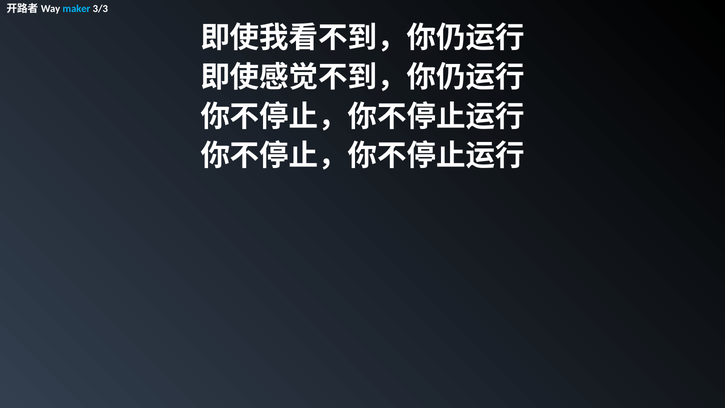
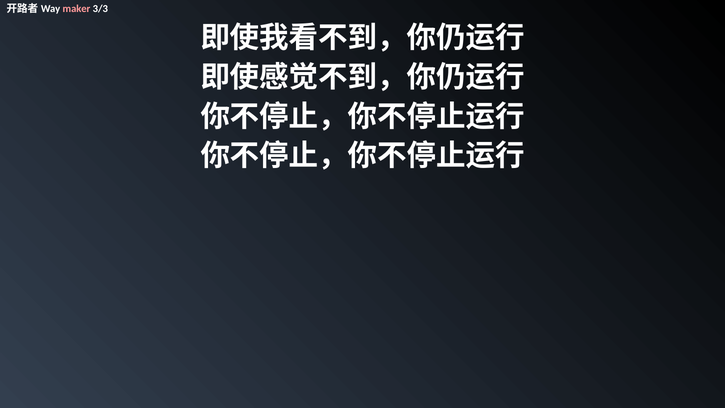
maker colour: light blue -> pink (76, 9)
